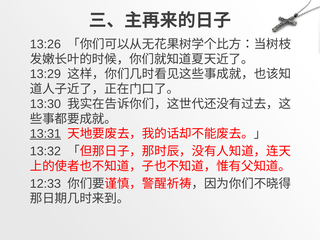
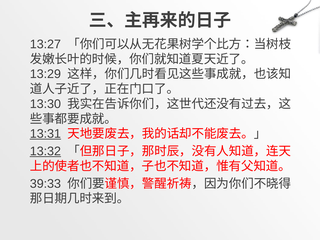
13:26: 13:26 -> 13:27 (45, 44)
13:32 underline: none -> present (45, 151)
12:33: 12:33 -> 39:33 (45, 184)
